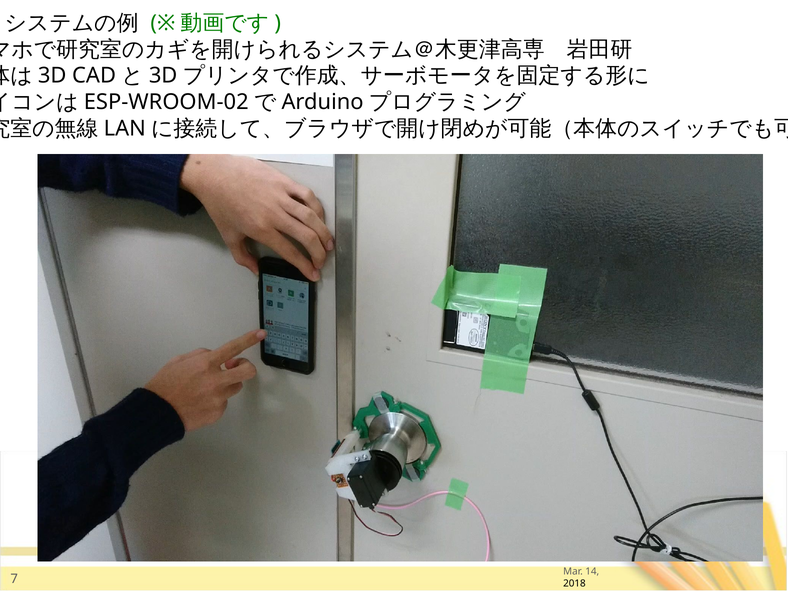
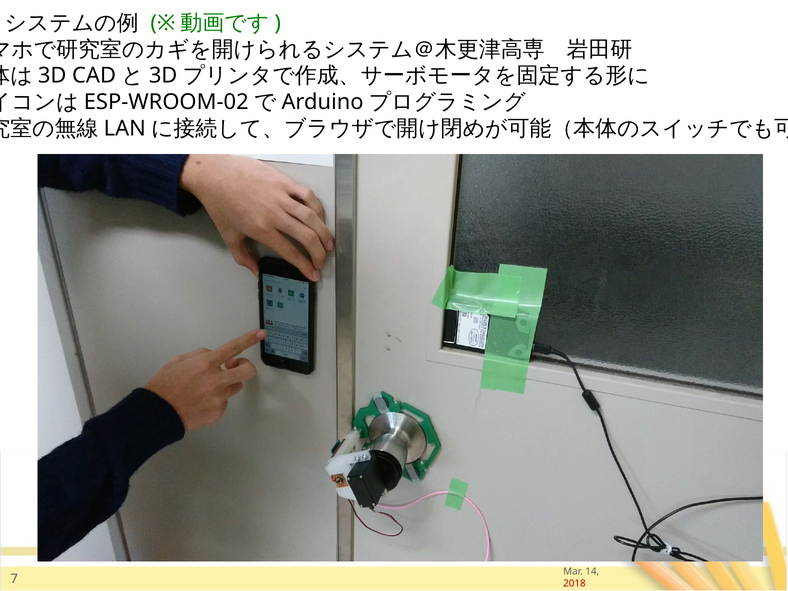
2018 colour: black -> red (574, 583)
